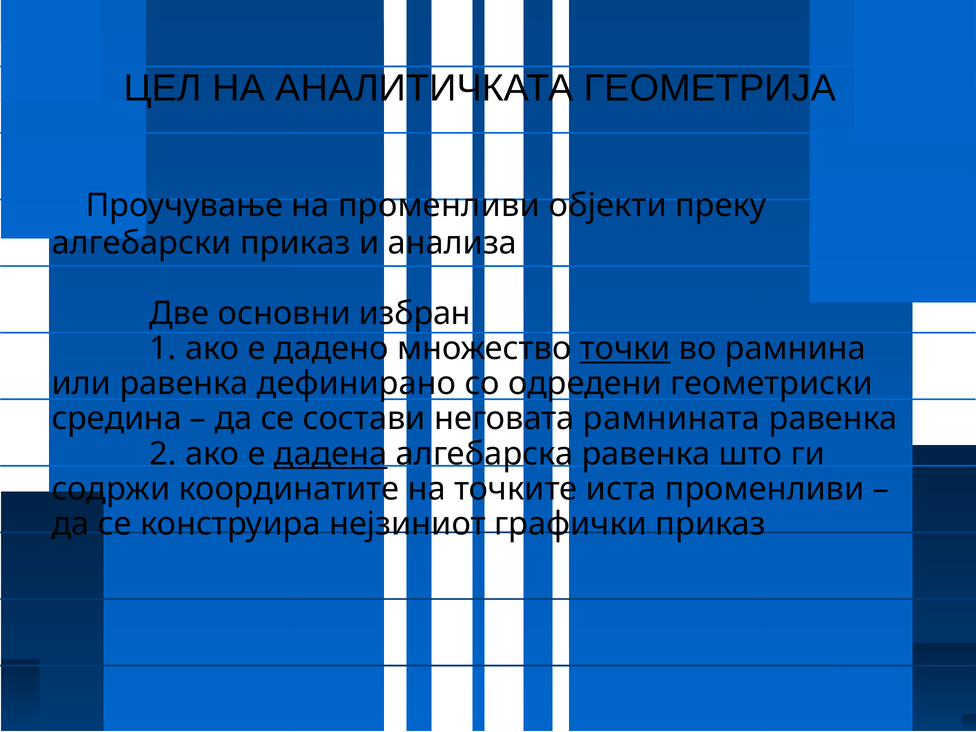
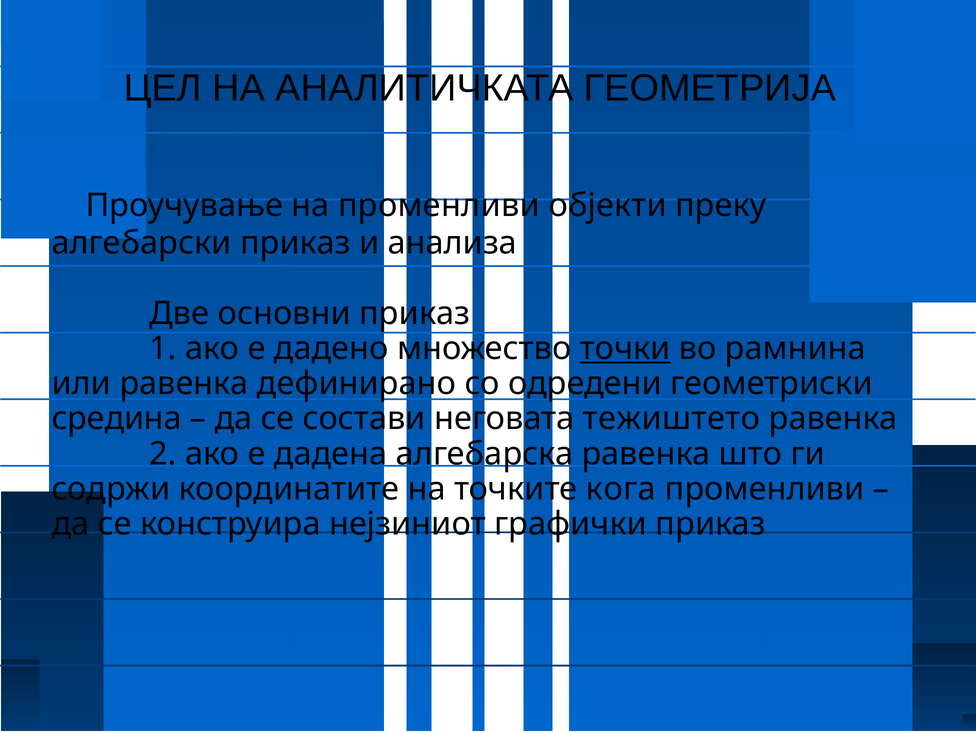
основни избран: избран -> приказ (415, 313)
рамнината: рамнината -> тежиштето (672, 419)
дадена underline: present -> none (331, 454)
иста: иста -> кога (621, 489)
